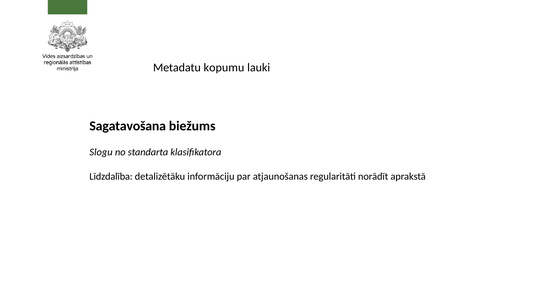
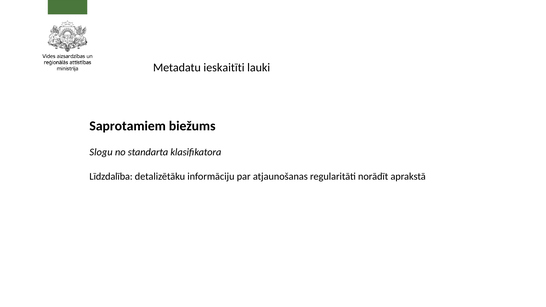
kopumu: kopumu -> ieskaitīti (224, 68)
Sagatavošana: Sagatavošana -> Saprotamiem (128, 126)
